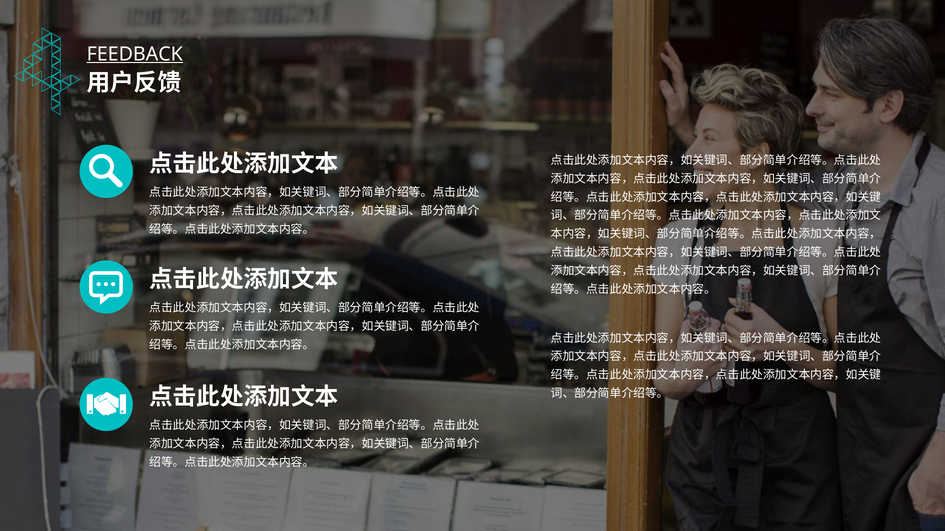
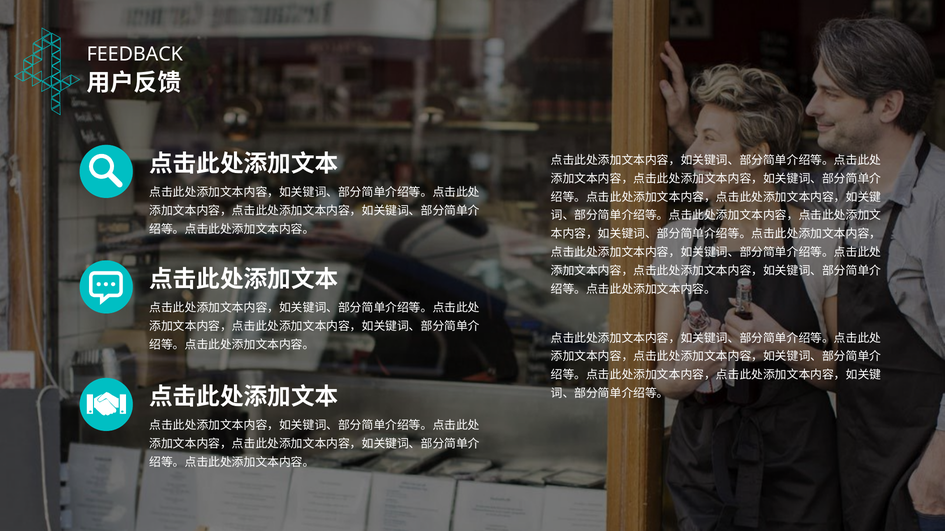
FEEDBACK underline: present -> none (135, 54)
